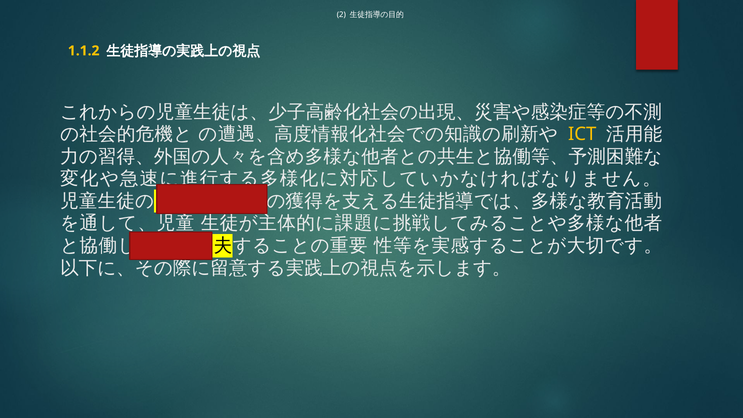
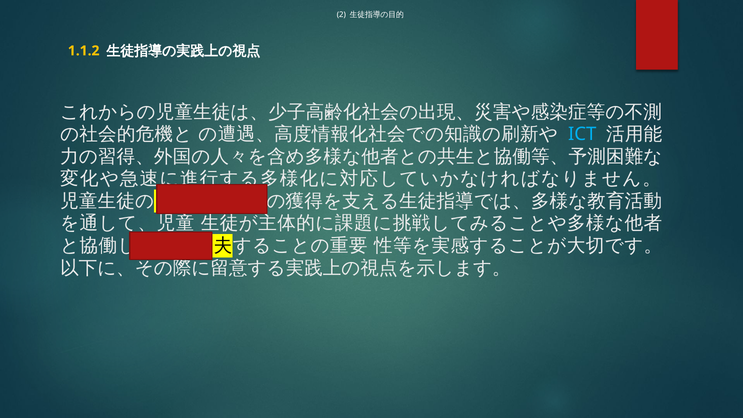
ICT colour: yellow -> light blue (582, 134)
